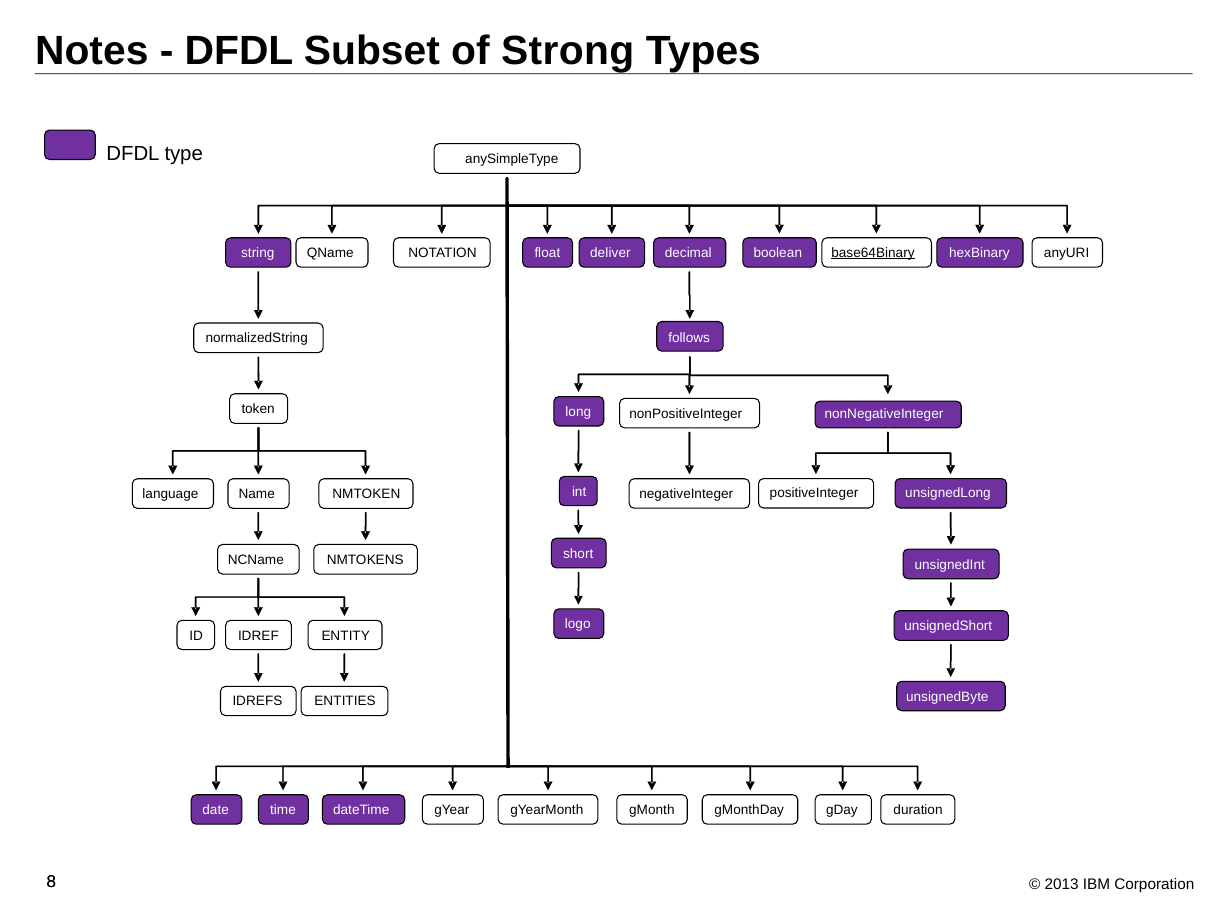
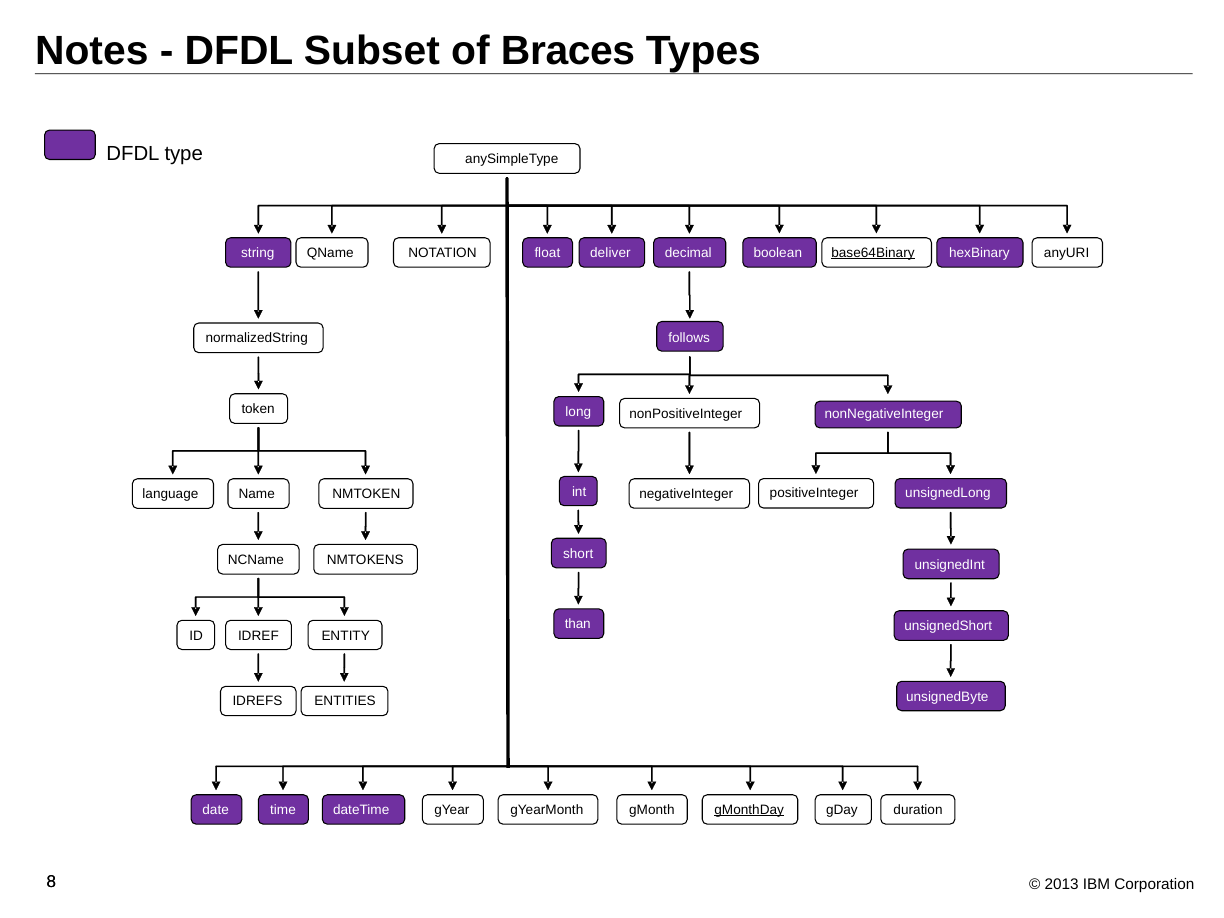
Strong: Strong -> Braces (568, 51)
logo: logo -> than (578, 624)
gMonthDay underline: none -> present (749, 810)
